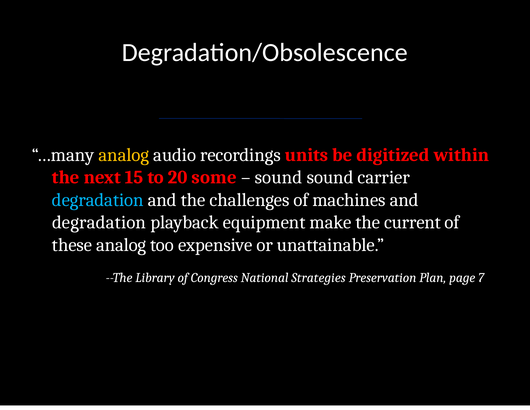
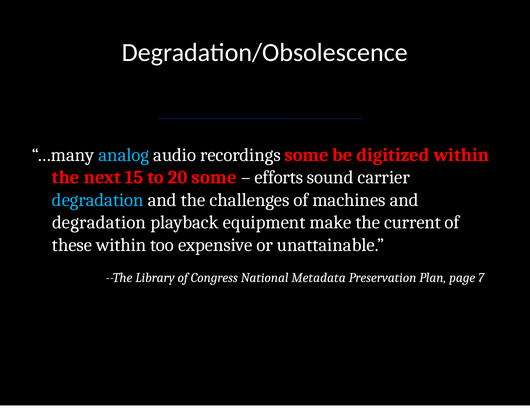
analog colour: yellow -> light blue (124, 155)
recordings units: units -> some (307, 155)
sound: sound -> efforts (279, 177)
these analog: analog -> within (121, 245)
Strategies: Strategies -> Metadata (319, 278)
